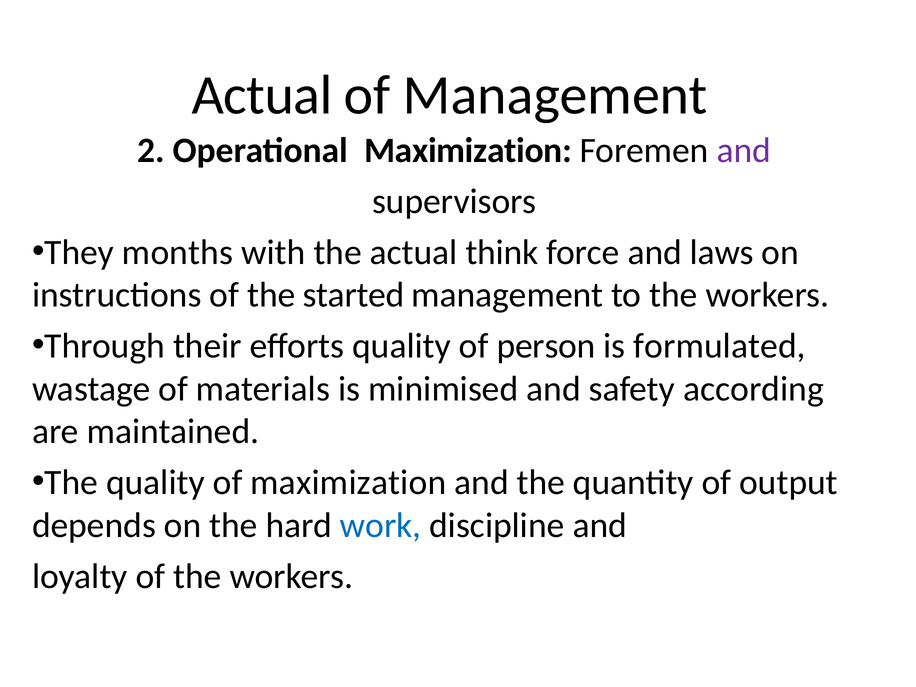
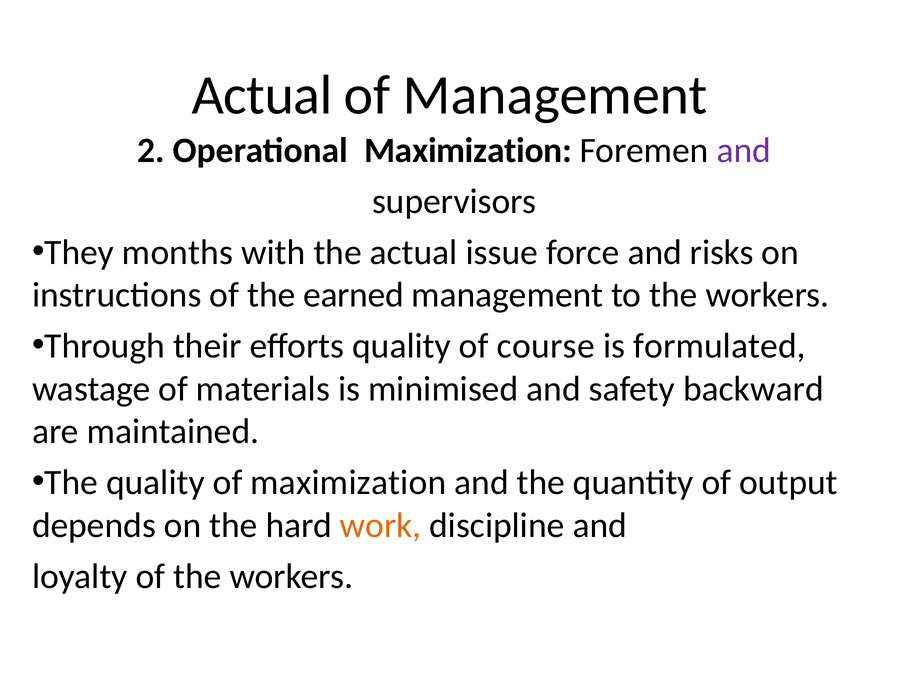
think: think -> issue (502, 252)
laws: laws -> risks (722, 252)
started: started -> earned (354, 295)
person: person -> course (546, 346)
according: according -> backward (753, 389)
work colour: blue -> orange (381, 525)
